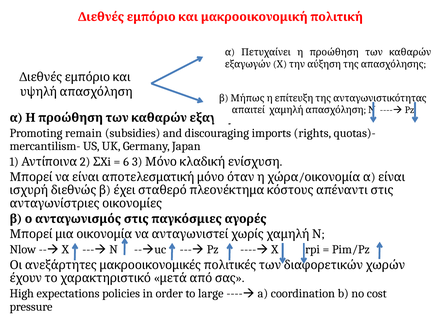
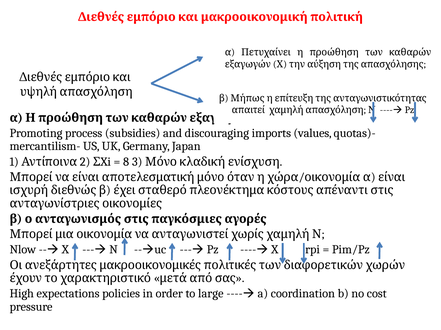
remain: remain -> process (84, 133)
rights: rights -> values (313, 133)
6: 6 -> 8 (126, 162)
